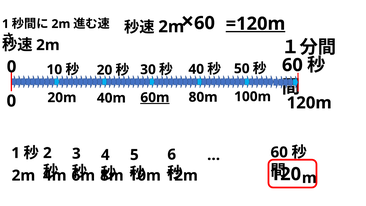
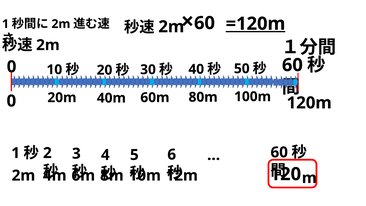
60m underline: present -> none (155, 98)
